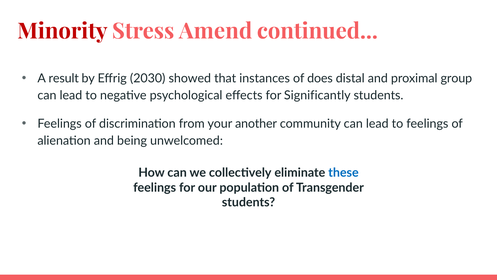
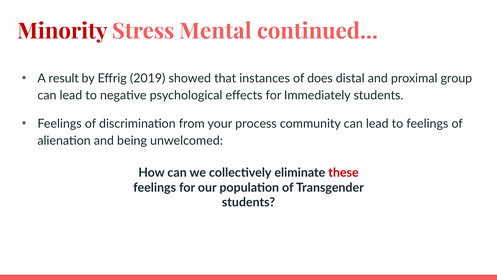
Amend: Amend -> Mental (215, 31)
2030: 2030 -> 2019 (148, 78)
Significantly: Significantly -> Immediately (317, 95)
another: another -> process (256, 123)
these colour: blue -> red (343, 172)
